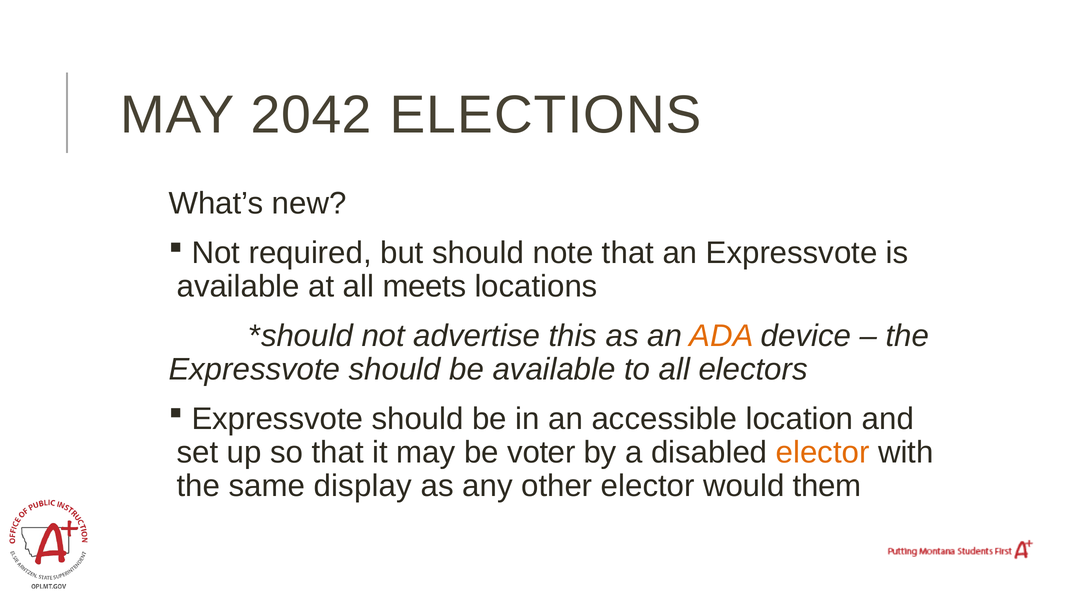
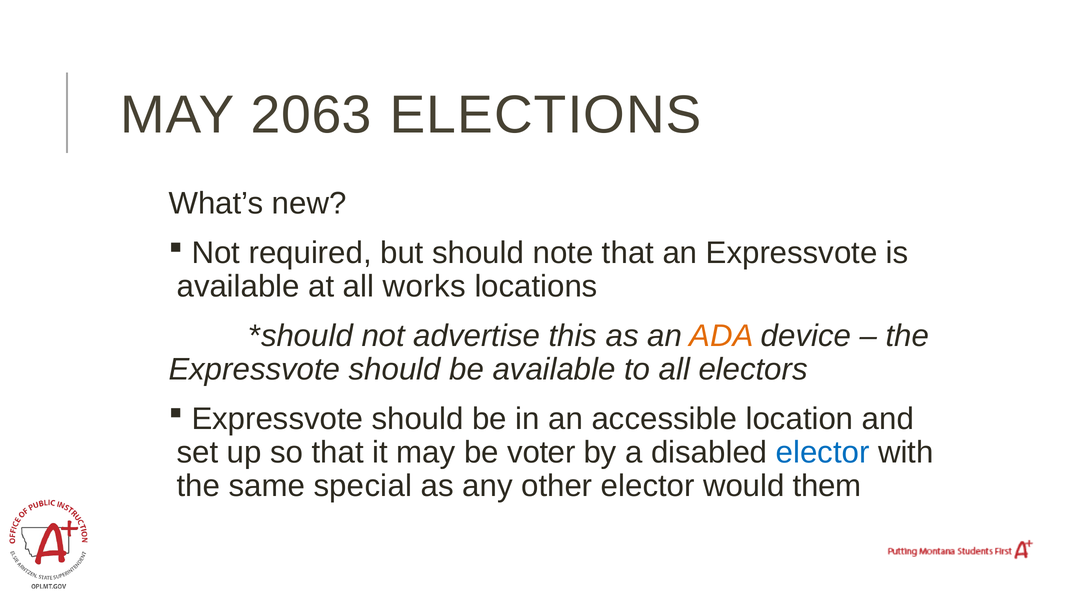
2042: 2042 -> 2063 (311, 115)
meets: meets -> works (424, 287)
elector colour: orange -> blue (823, 453)
display: display -> special (363, 486)
